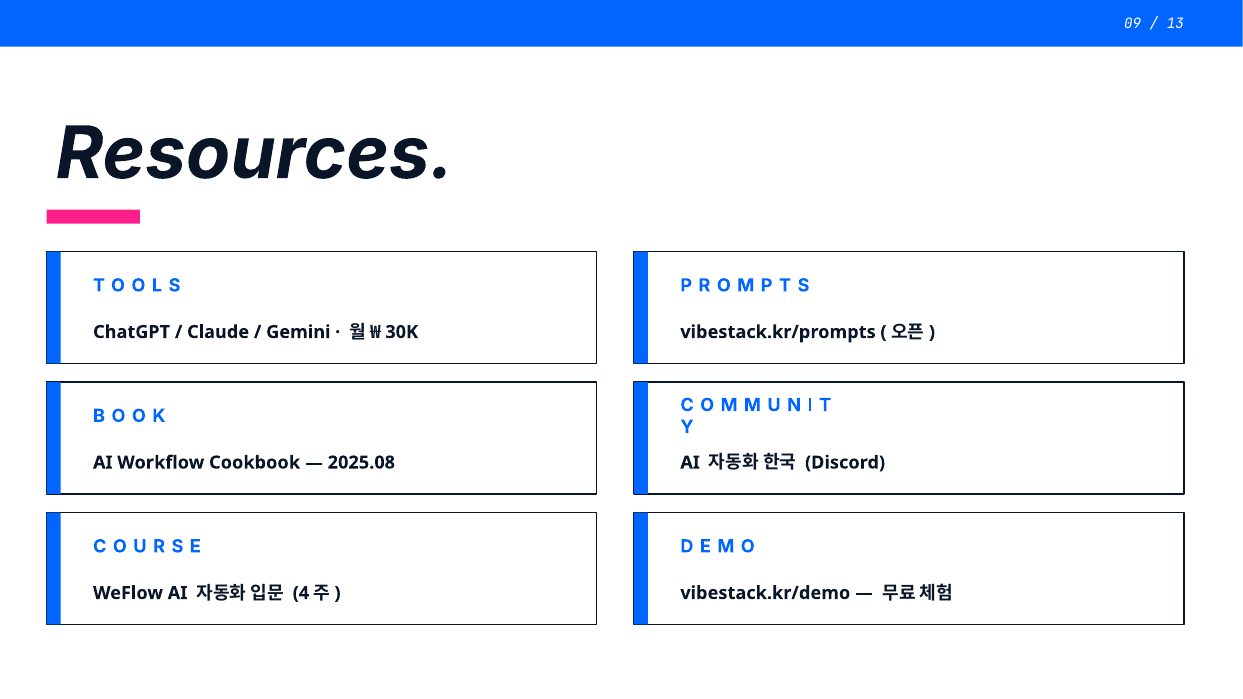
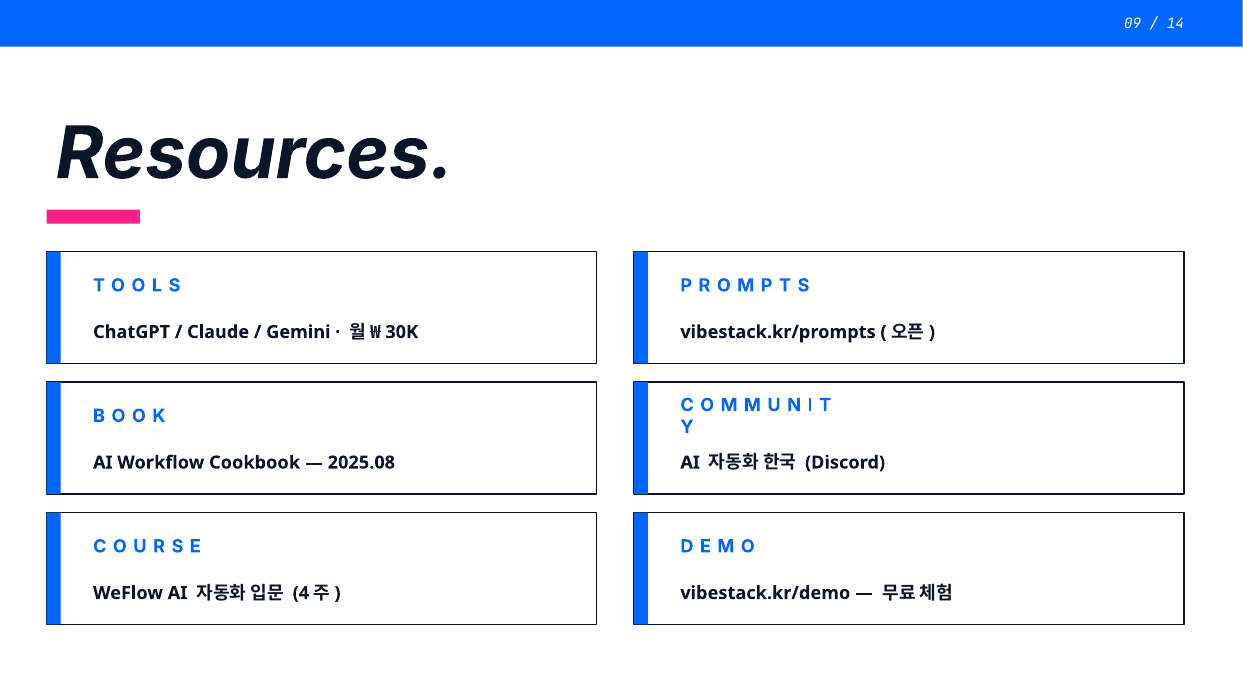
13: 13 -> 14 (1175, 24)
